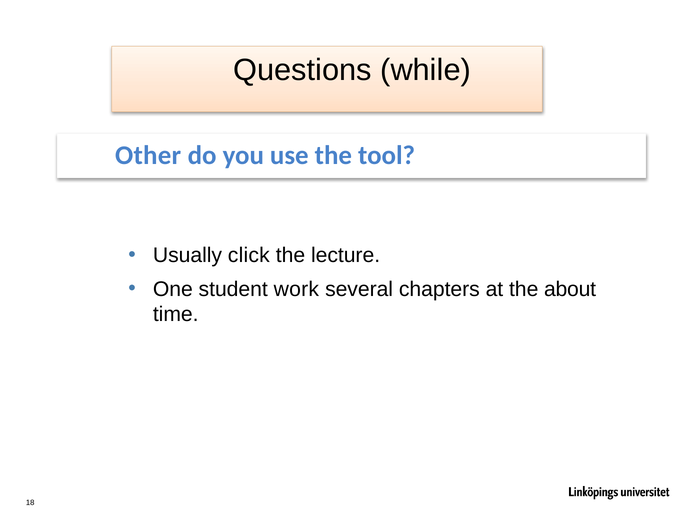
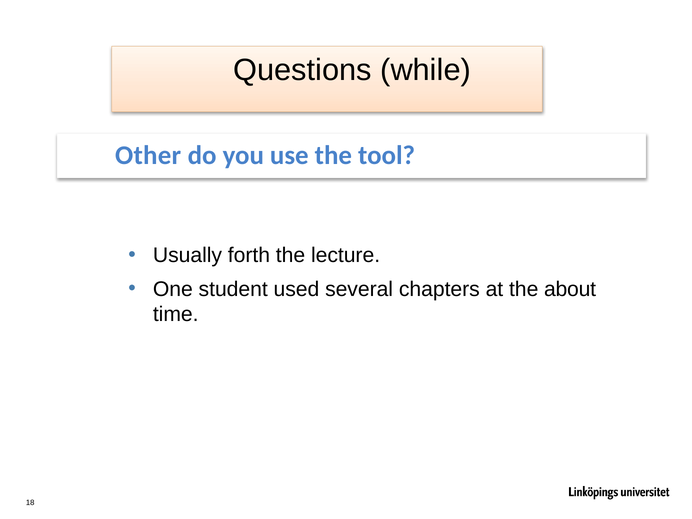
click: click -> forth (249, 255)
work: work -> used (296, 289)
